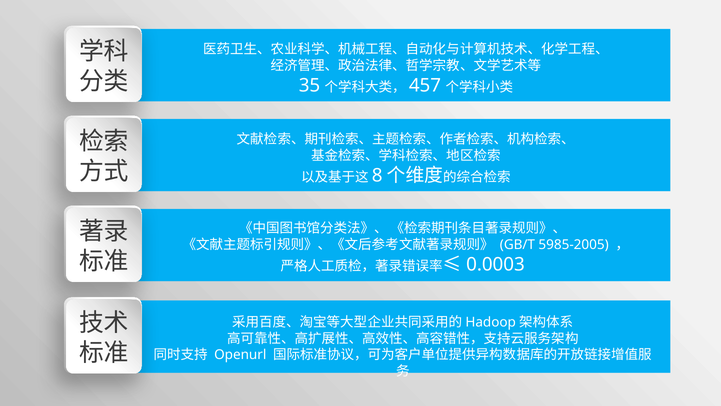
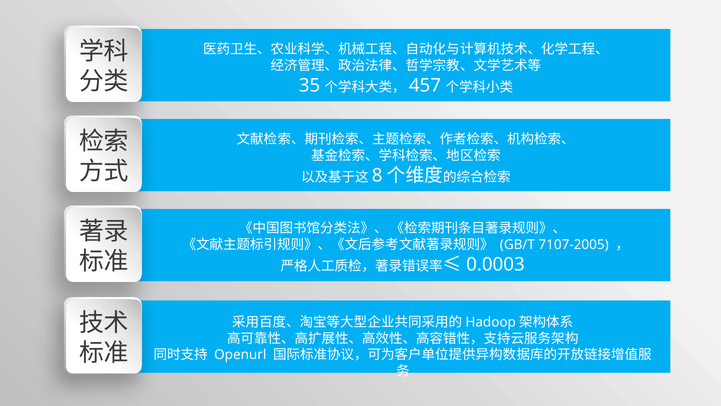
5985-2005: 5985-2005 -> 7107-2005 (574, 244)
